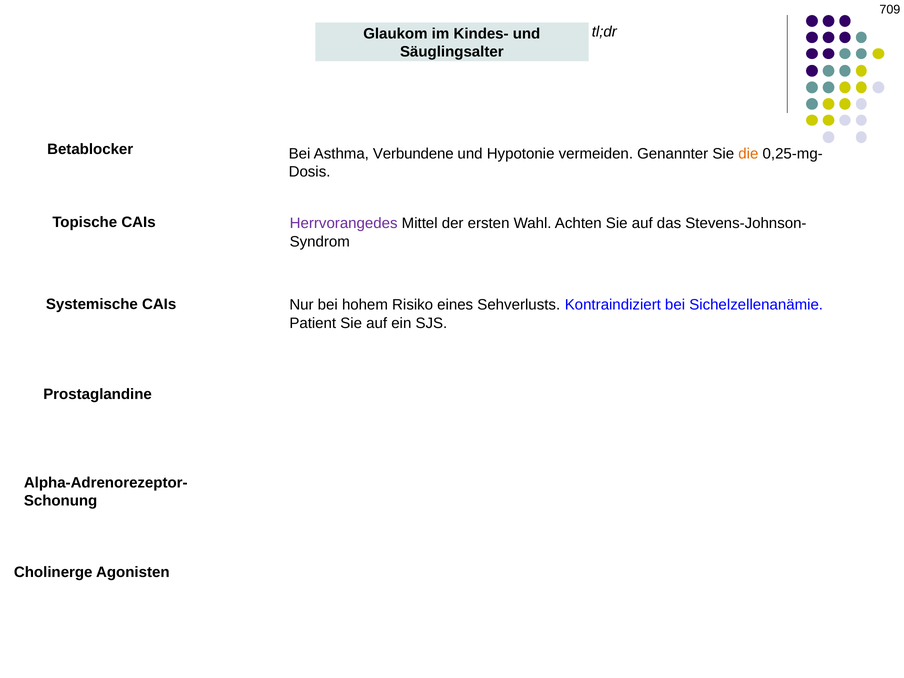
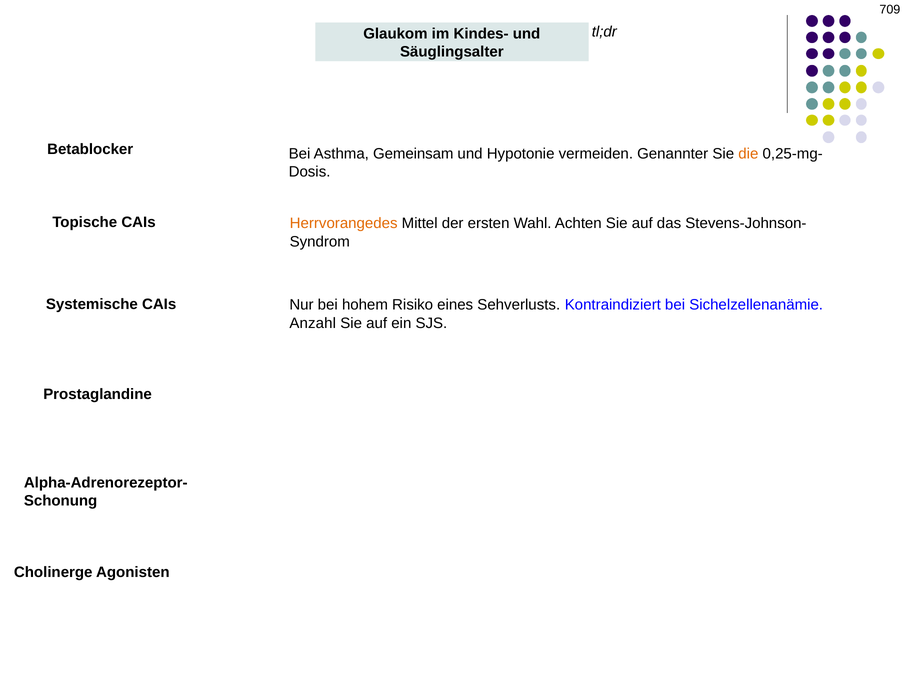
Verbundene: Verbundene -> Gemeinsam (413, 154)
Herrvorangedes colour: purple -> orange (344, 223)
Patient: Patient -> Anzahl (313, 323)
